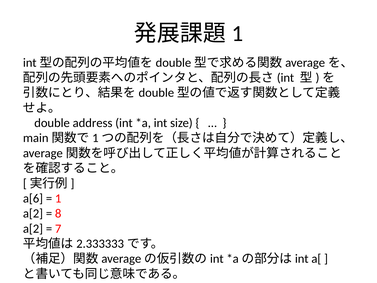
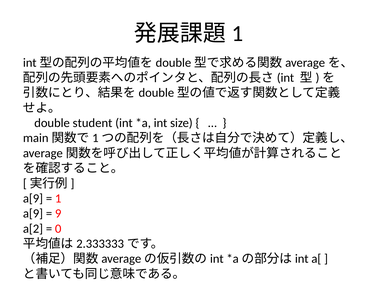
address: address -> student (93, 123)
a[6: a[6 -> a[9 (33, 198)
a[2: a[2 -> a[9 (33, 213)
8: 8 -> 9 (58, 213)
7: 7 -> 0 (58, 228)
